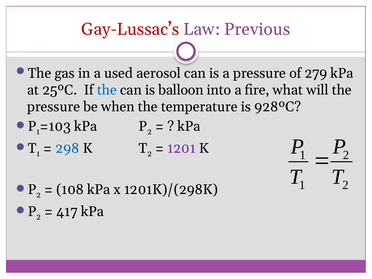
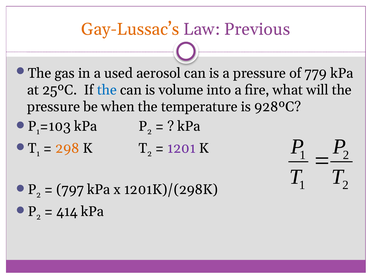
Gay-Lussac’s colour: red -> orange (130, 29)
279: 279 -> 779 (316, 73)
balloon: balloon -> volume (181, 90)
298 colour: blue -> orange (67, 148)
108: 108 -> 797 (70, 190)
417: 417 -> 414 (67, 211)
